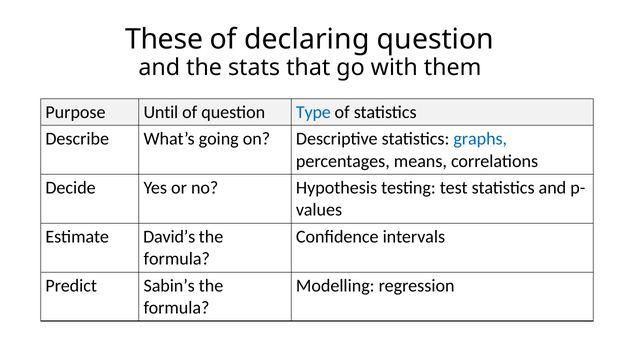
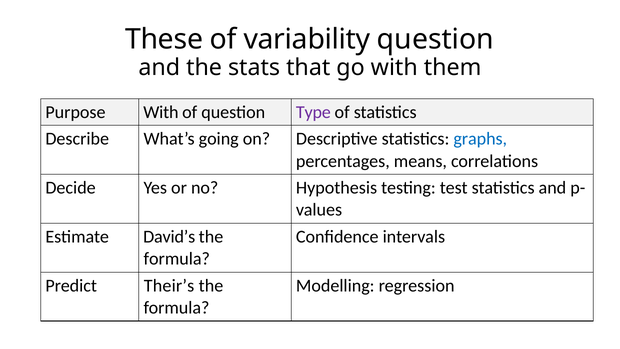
declaring: declaring -> variability (307, 40)
Purpose Until: Until -> With (161, 112)
Type colour: blue -> purple (313, 112)
Sabin’s: Sabin’s -> Their’s (169, 285)
